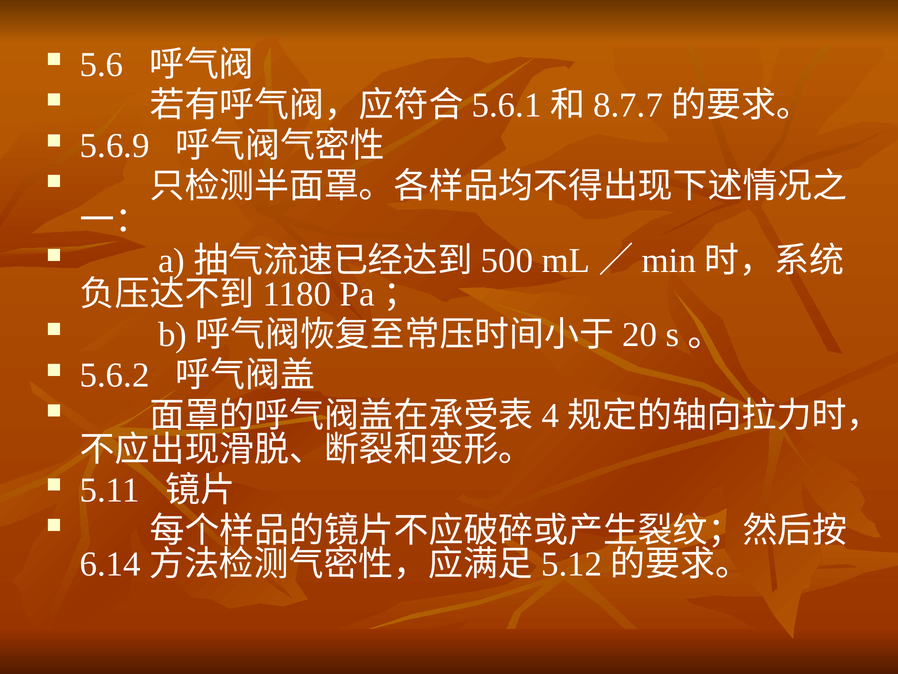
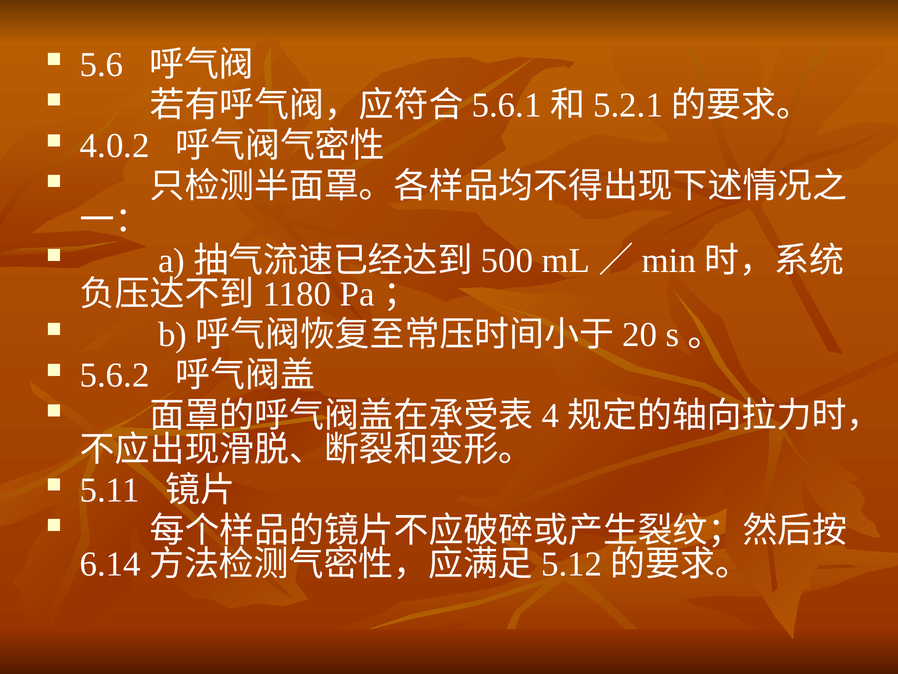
8.7.7: 8.7.7 -> 5.2.1 (628, 105)
5.6.9: 5.6.9 -> 4.0.2 (115, 146)
